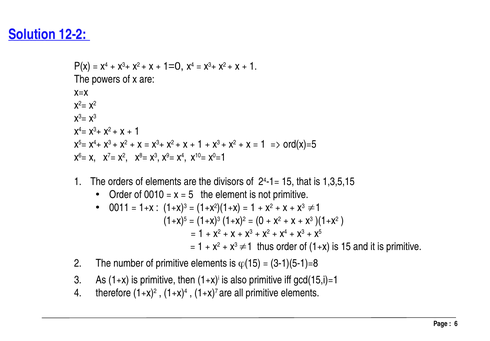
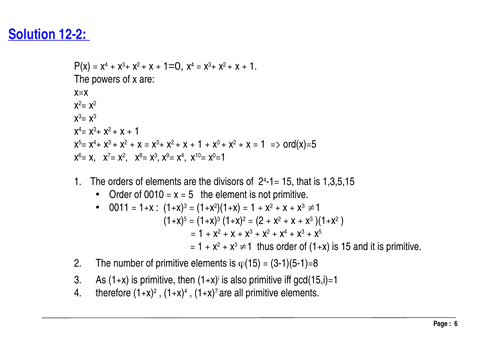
0: 0 -> 2 (260, 220)
